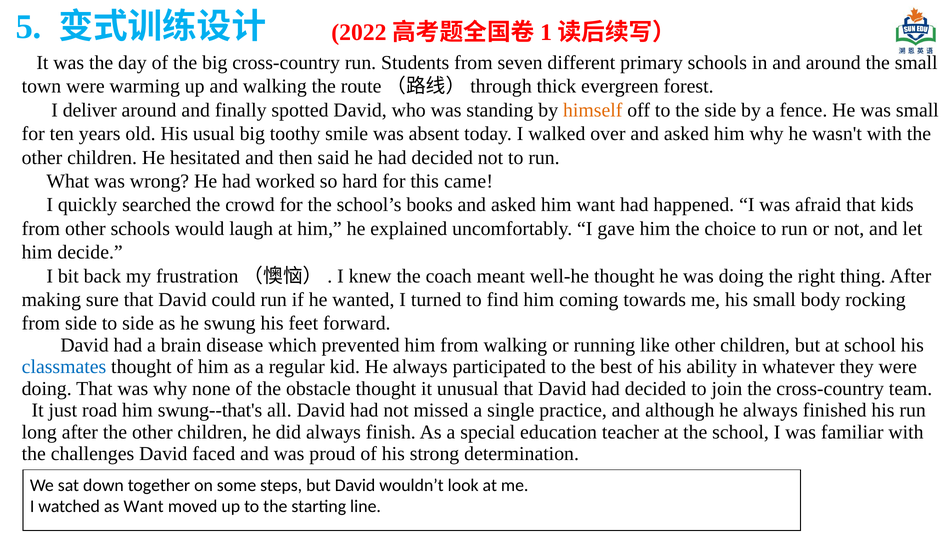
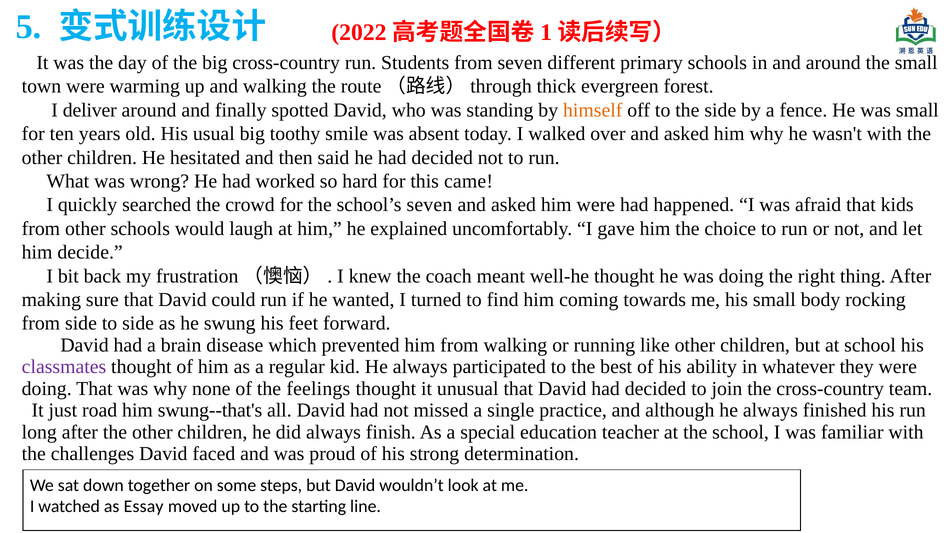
school’s books: books -> seven (429, 205)
him want: want -> were (596, 205)
classmates colour: blue -> purple (64, 367)
obstacle: obstacle -> feelings (318, 389)
as Want: Want -> Essay (144, 507)
